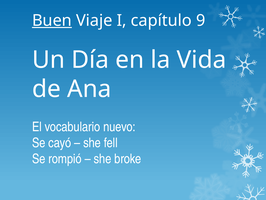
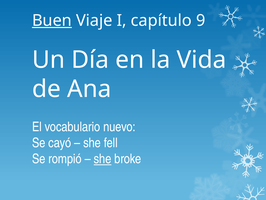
she underline: none -> present (103, 159)
